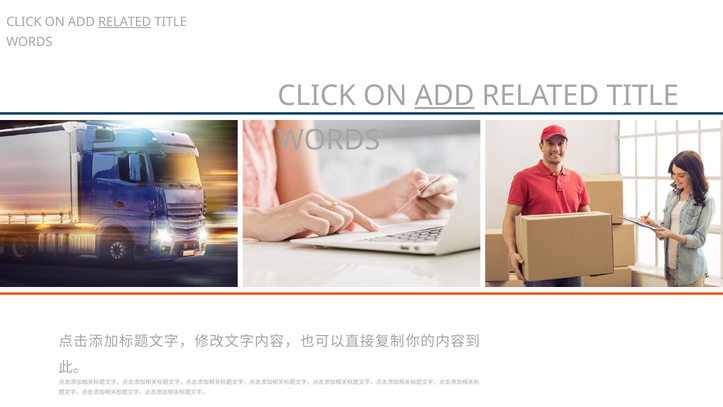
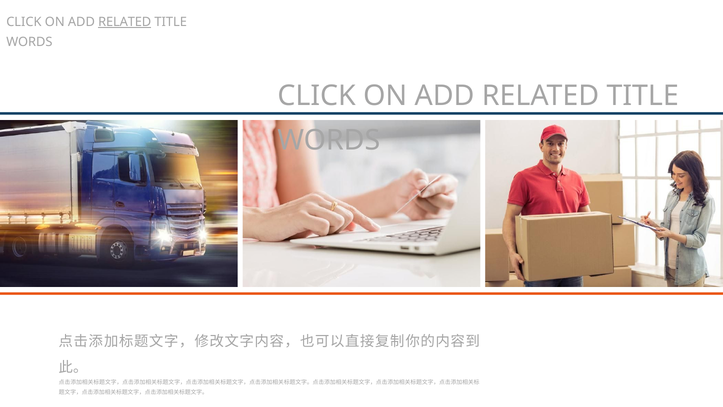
ADD underline: present -> none (444, 96)
